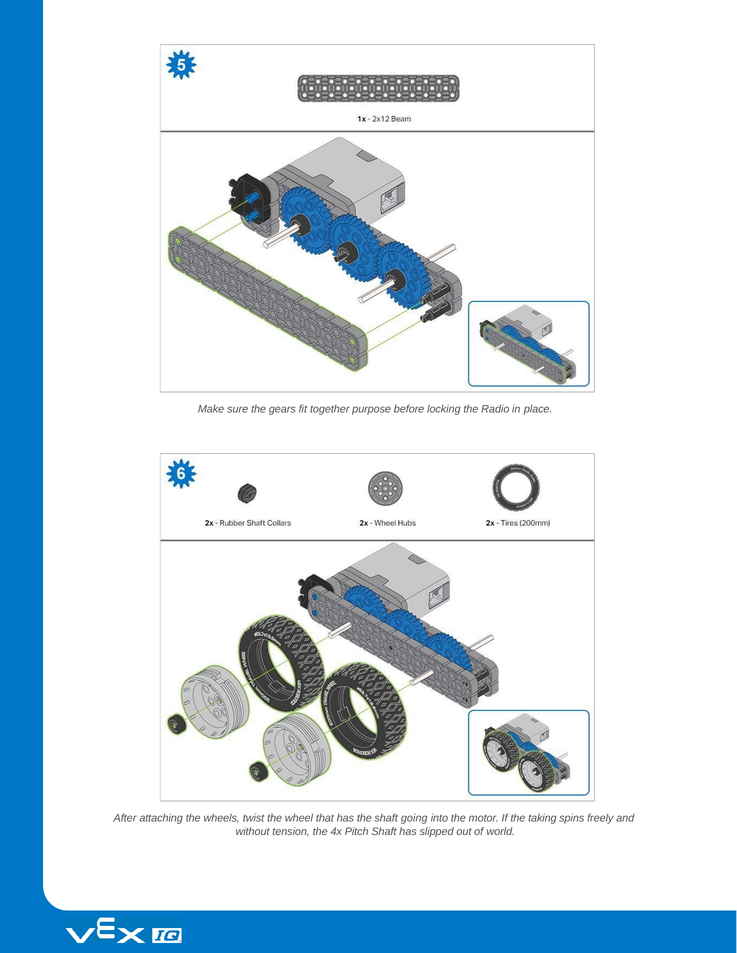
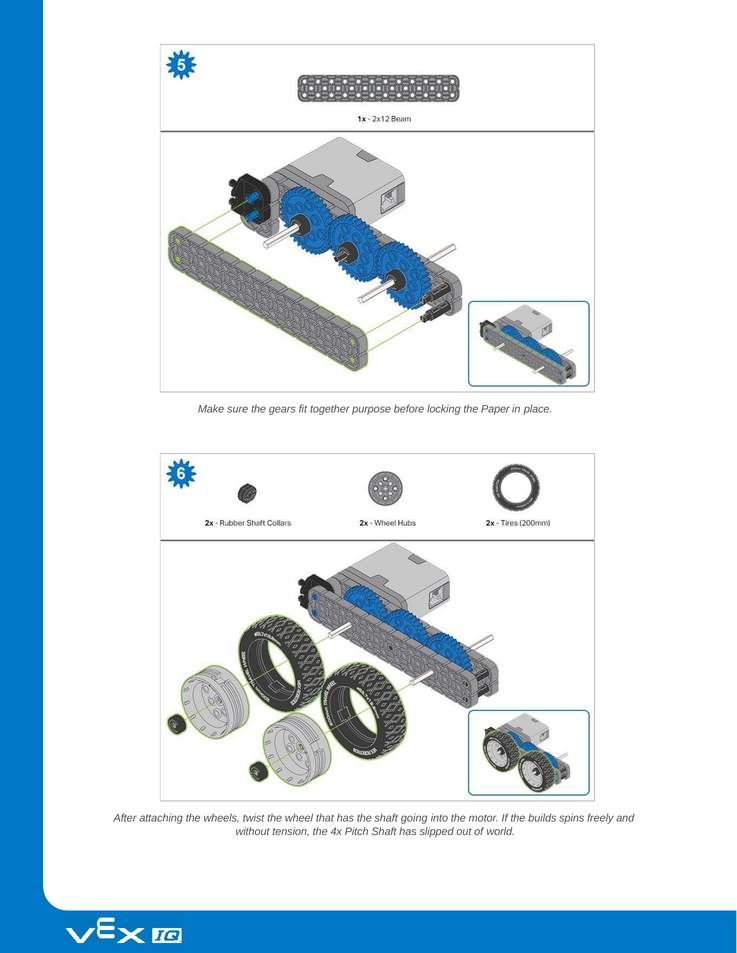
Radio: Radio -> Paper (495, 409)
taking: taking -> builds (542, 819)
